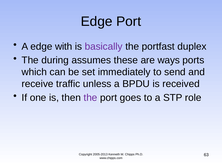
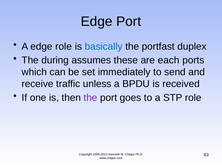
edge with: with -> role (64, 47)
basically colour: purple -> blue (104, 47)
ways: ways -> each (169, 60)
